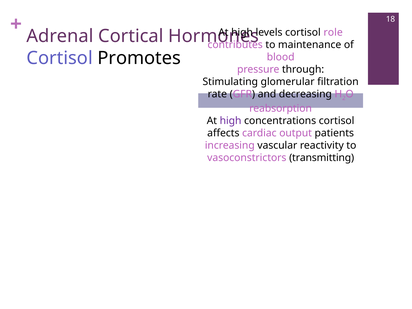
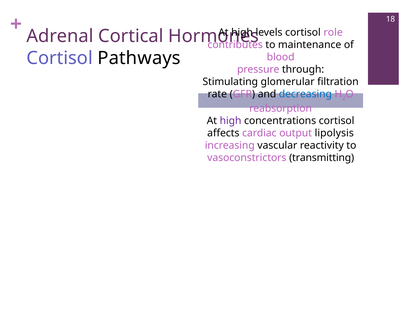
Promotes: Promotes -> Pathways (139, 58)
decreasing colour: black -> blue (305, 94)
patients: patients -> lipolysis (334, 133)
